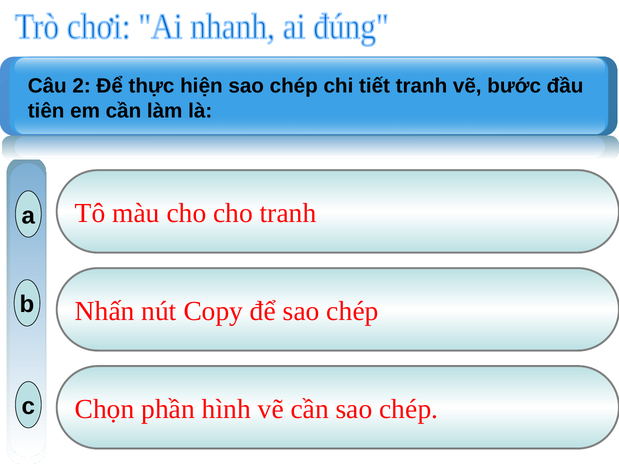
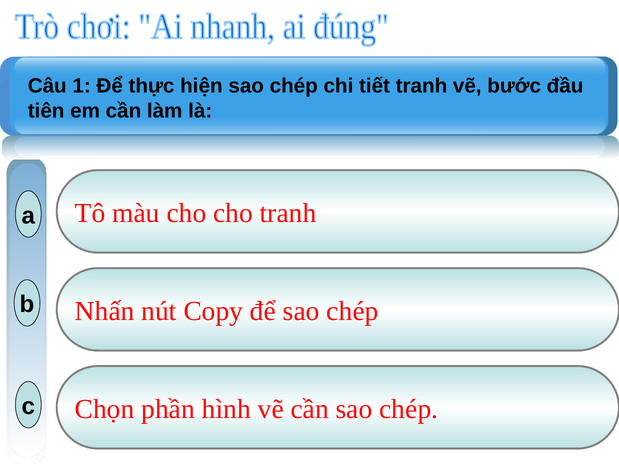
2: 2 -> 1 (82, 86)
